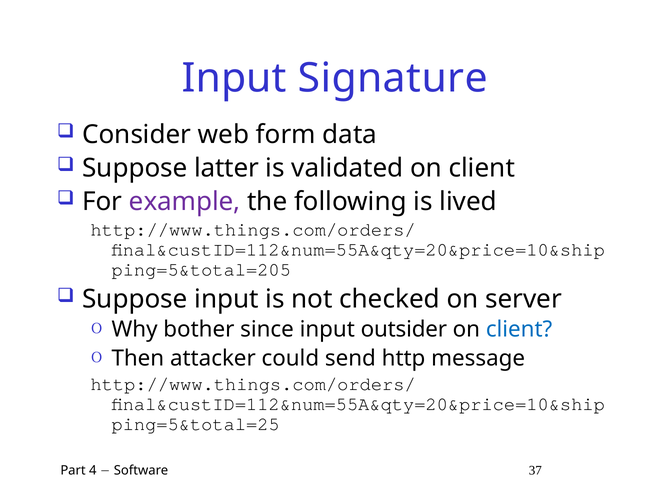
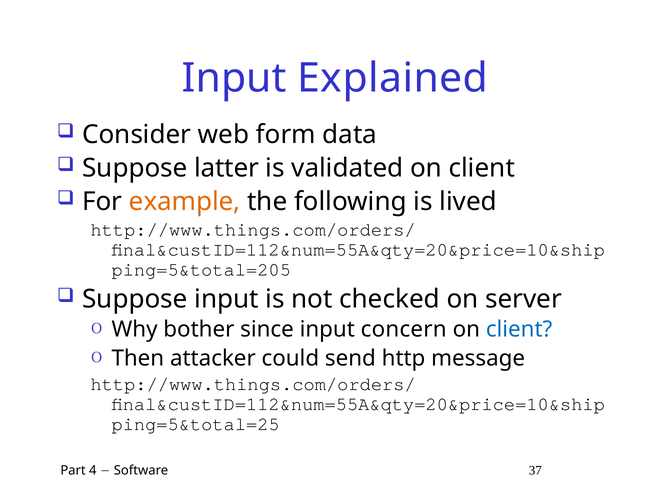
Signature: Signature -> Explained (393, 78)
example colour: purple -> orange (185, 202)
outsider: outsider -> concern (404, 330)
